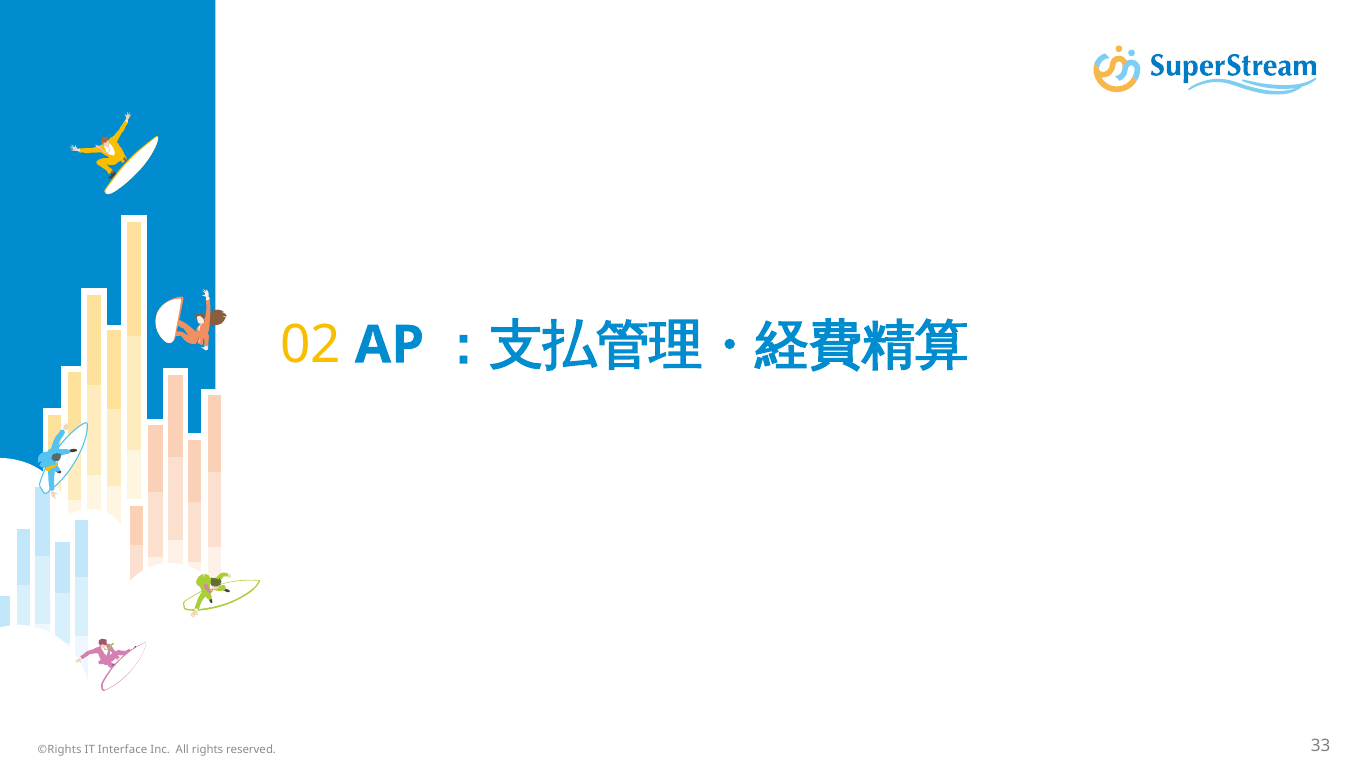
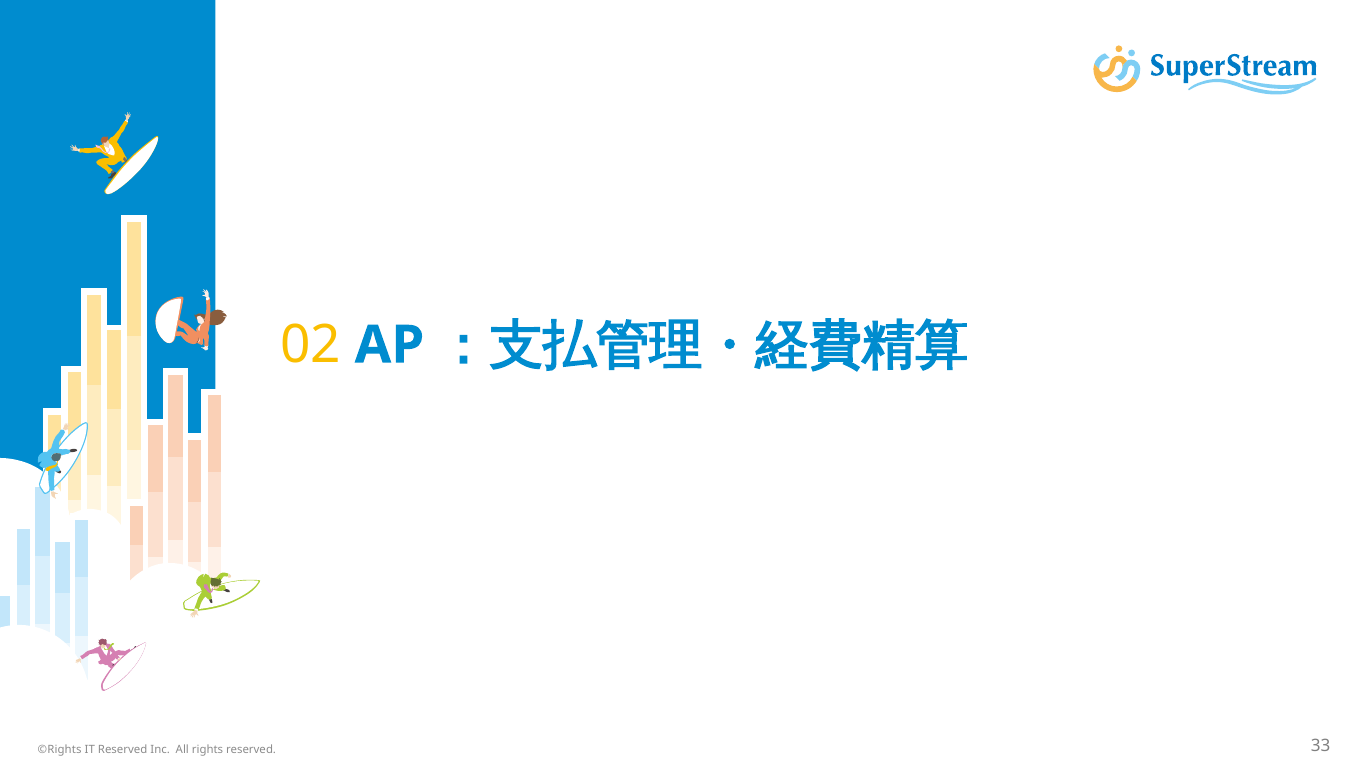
IT Interface: Interface -> Reserved (123, 750)
